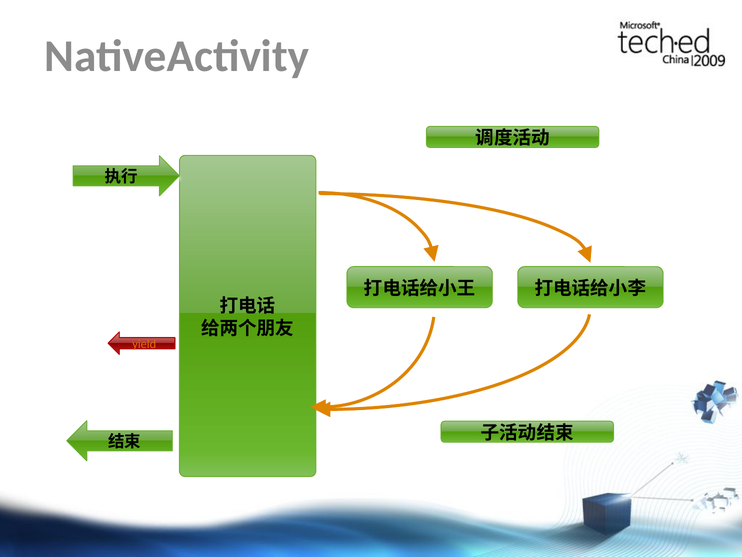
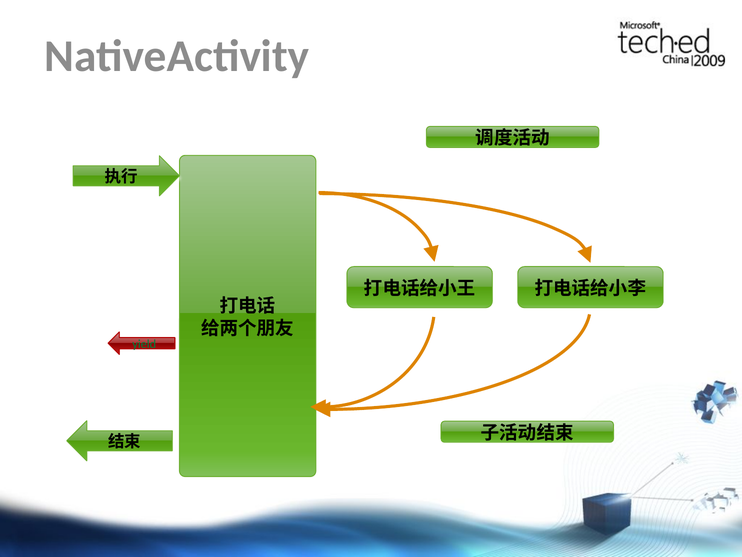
yield colour: orange -> green (144, 344)
